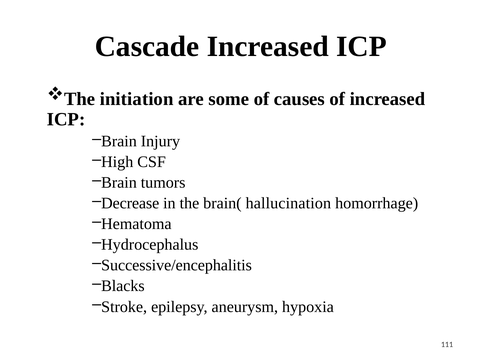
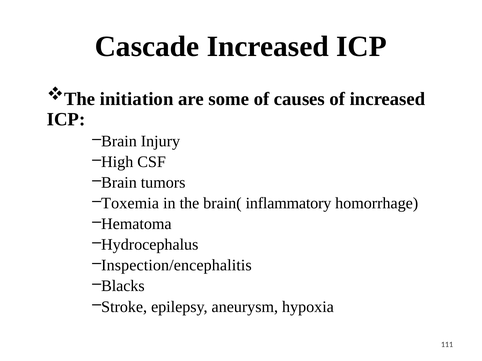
Decrease: Decrease -> Toxemia (130, 204)
hallucination: hallucination -> inflammatory (288, 204)
Successive/encephalitis: Successive/encephalitis -> Inspection/encephalitis (176, 266)
